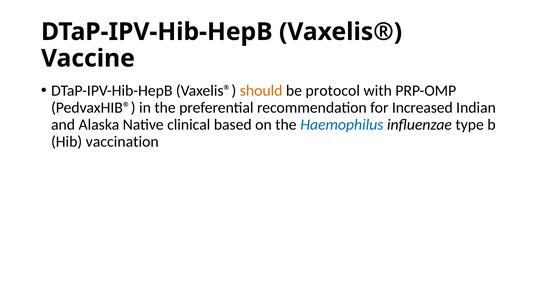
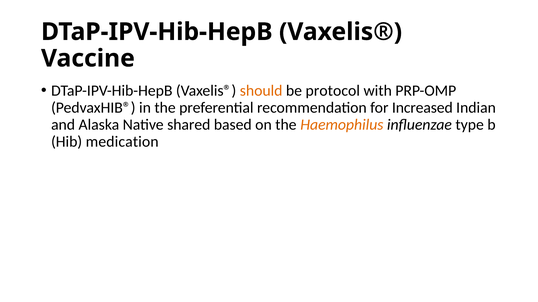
clinical: clinical -> shared (189, 125)
Haemophilus colour: blue -> orange (342, 125)
vaccination: vaccination -> medication (122, 142)
